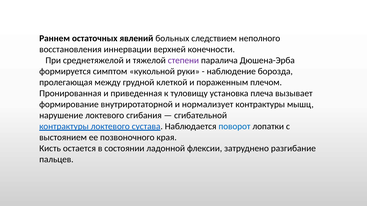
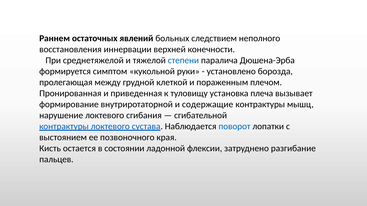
степени colour: purple -> blue (183, 60)
наблюдение: наблюдение -> установлено (231, 71)
нормализует: нормализует -> содержащие (208, 105)
